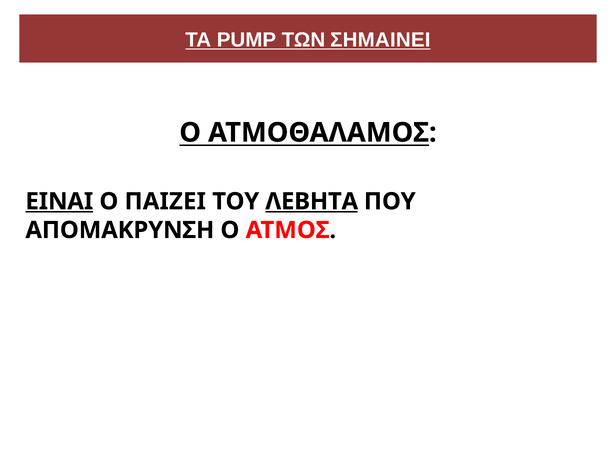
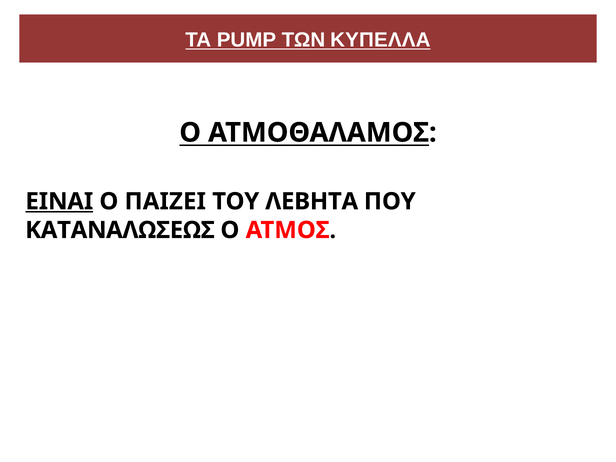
ΣΗΜΑΙΝΕΙ: ΣΗΜΑΙΝΕΙ -> ΚΥΠΕΛΛΑ (380, 40)
ΛΕΒΗΤΑ underline: present -> none (312, 201)
ΑΠΟΜΑΚΡΥΝΣΗ: ΑΠΟΜΑΚΡΥΝΣΗ -> ΚΑΤΑΝΑΛΩΣΕΩΣ (120, 230)
